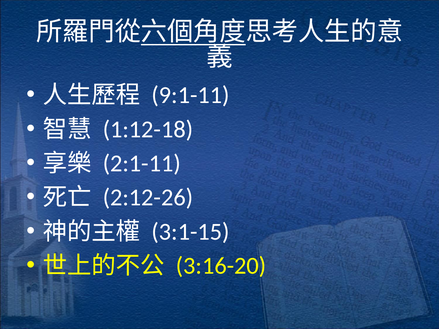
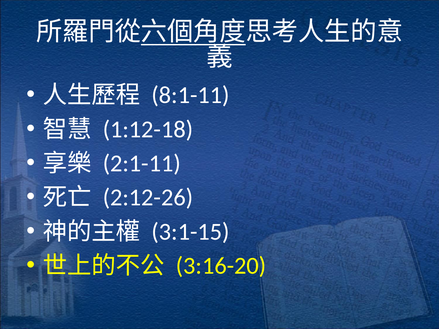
9:1-11: 9:1-11 -> 8:1-11 (191, 95)
